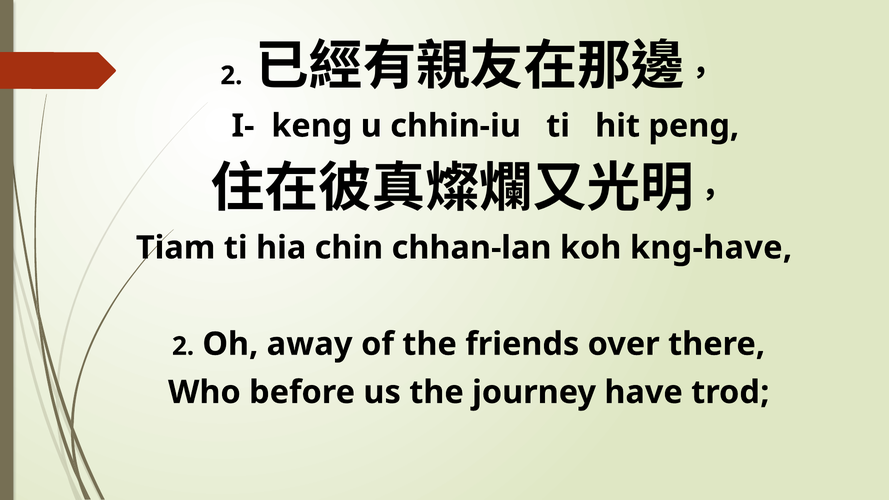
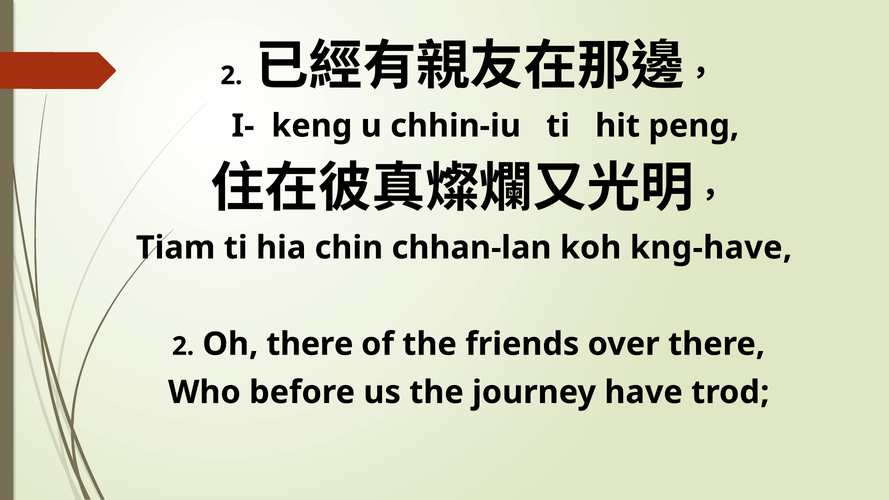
Oh away: away -> there (310, 344)
